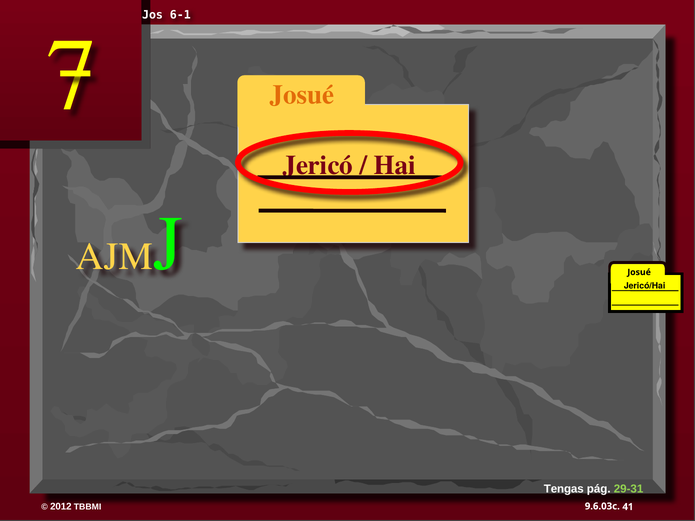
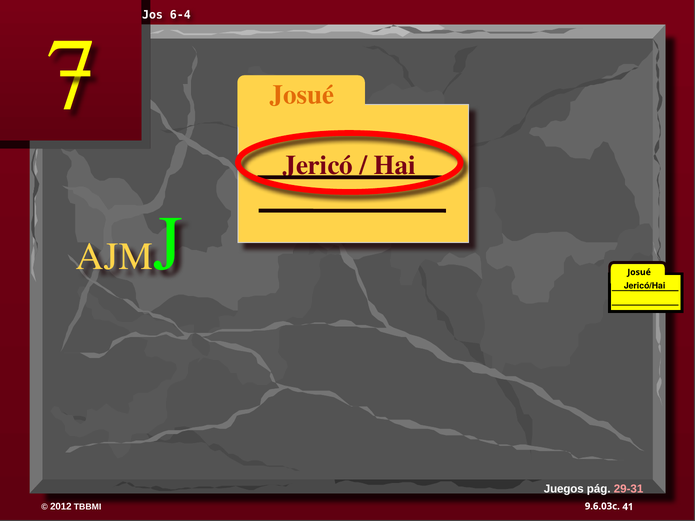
6-1: 6-1 -> 6-4 (180, 15)
Tengas: Tengas -> Juegos (564, 489)
29-31 colour: light green -> pink (629, 489)
